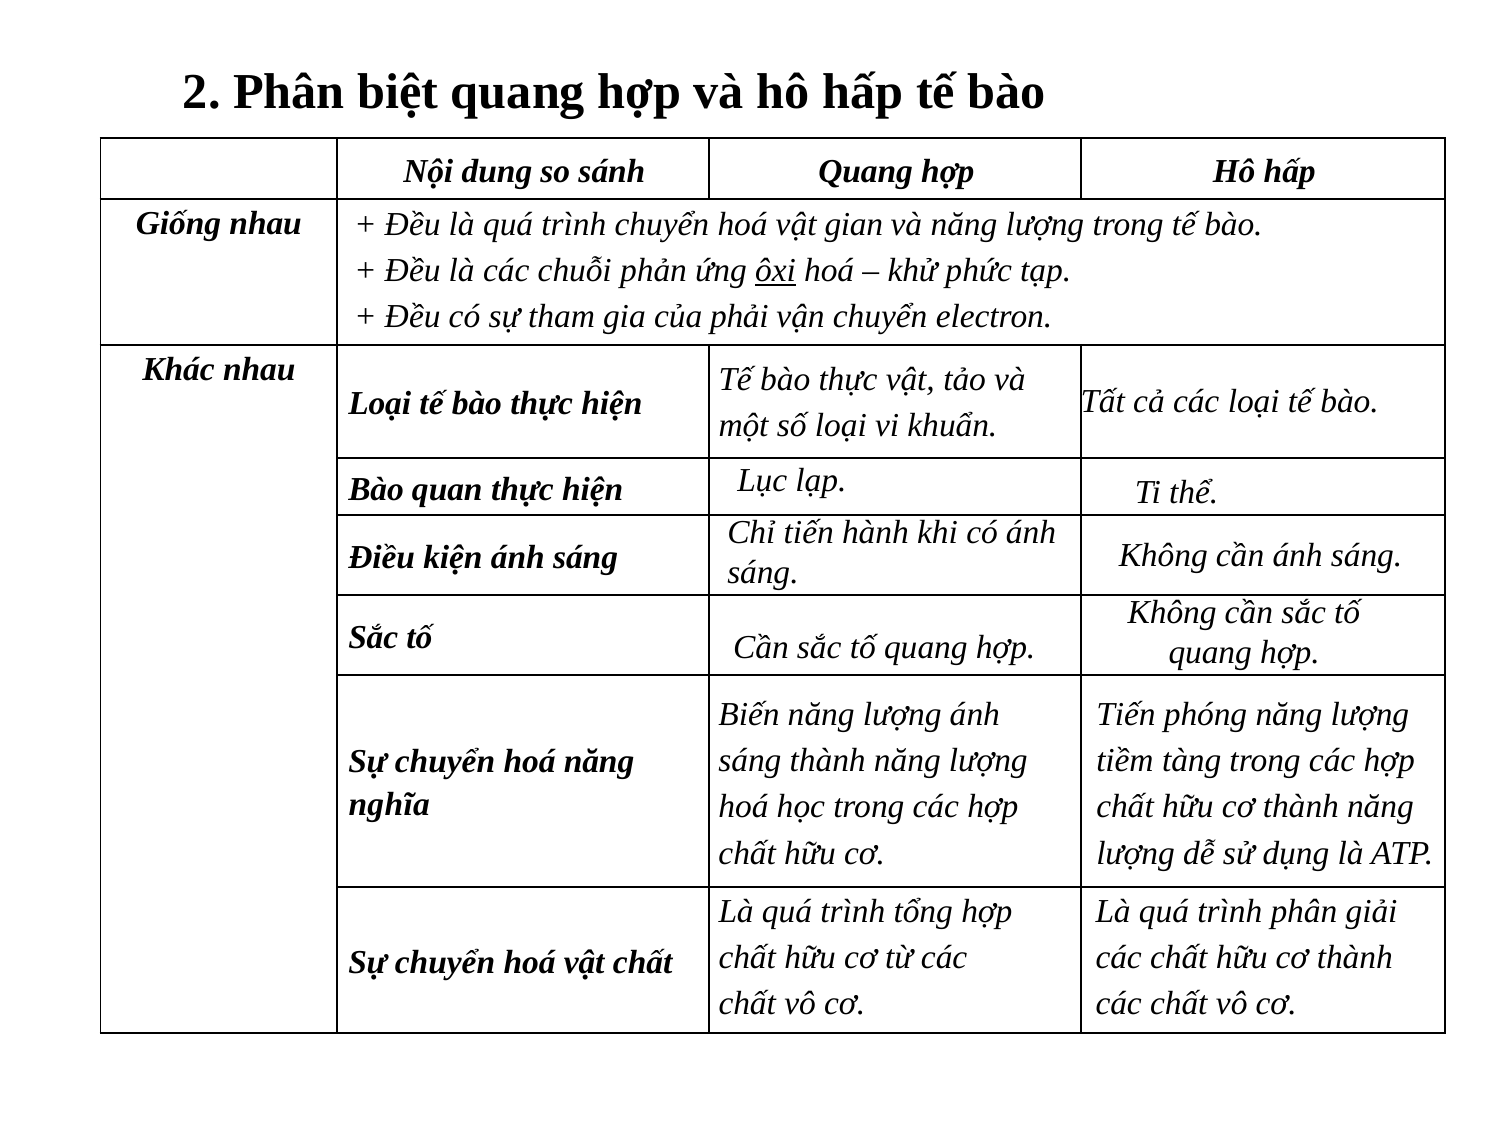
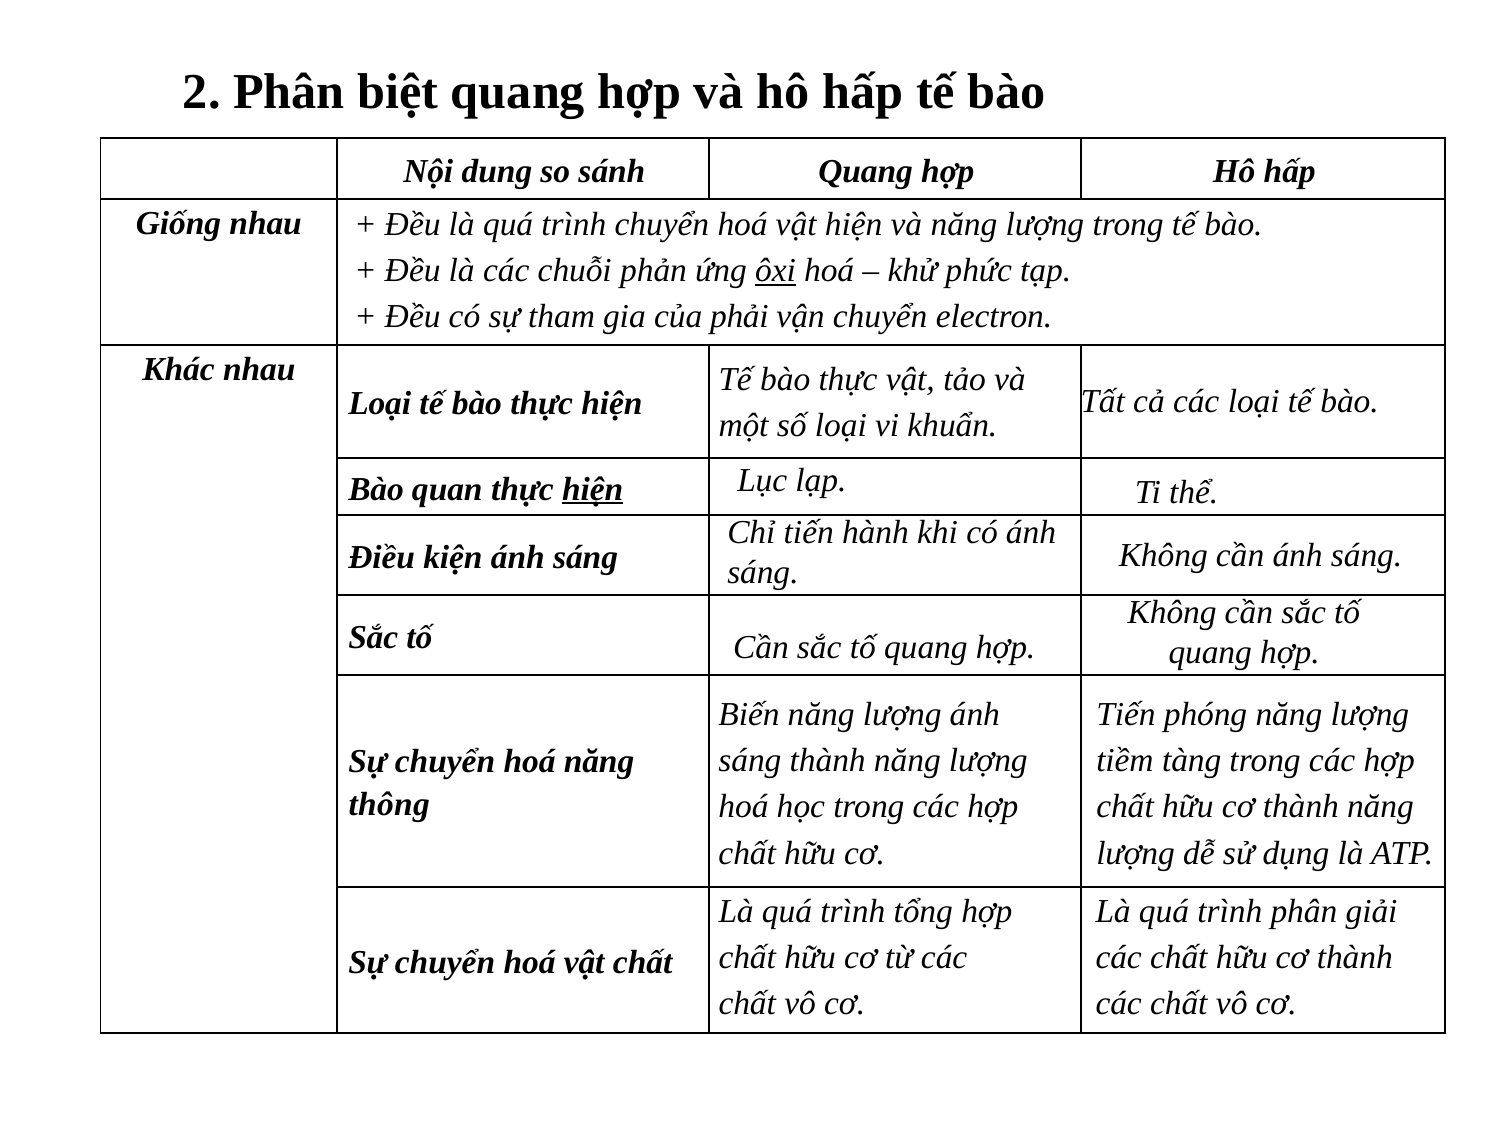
vật gian: gian -> hiện (854, 224)
hiện underline: none -> present (593, 489)
nghĩa: nghĩa -> thông (389, 805)
